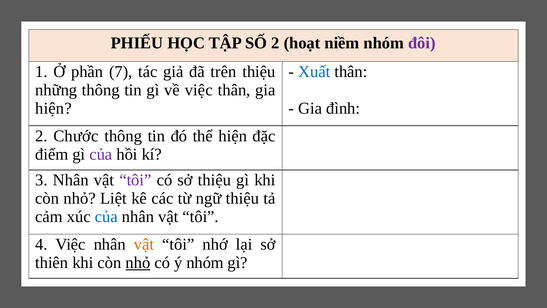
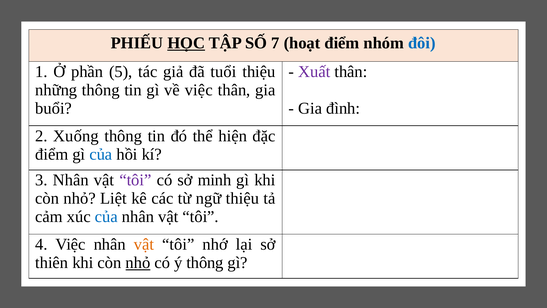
HỌC underline: none -> present (186, 43)
SỐ 2: 2 -> 7 (275, 43)
hoạt niềm: niềm -> điểm (342, 43)
đôi colour: purple -> blue (422, 43)
7: 7 -> 5 (121, 72)
trên: trên -> tuổi (224, 72)
Xuất colour: blue -> purple (314, 72)
hiện: hiện -> buổi (54, 108)
Chước: Chước -> Xuống (76, 136)
của colour: purple -> blue (101, 154)
sở thiệu: thiệu -> minh (215, 180)
ý nhóm: nhóm -> thông (205, 262)
